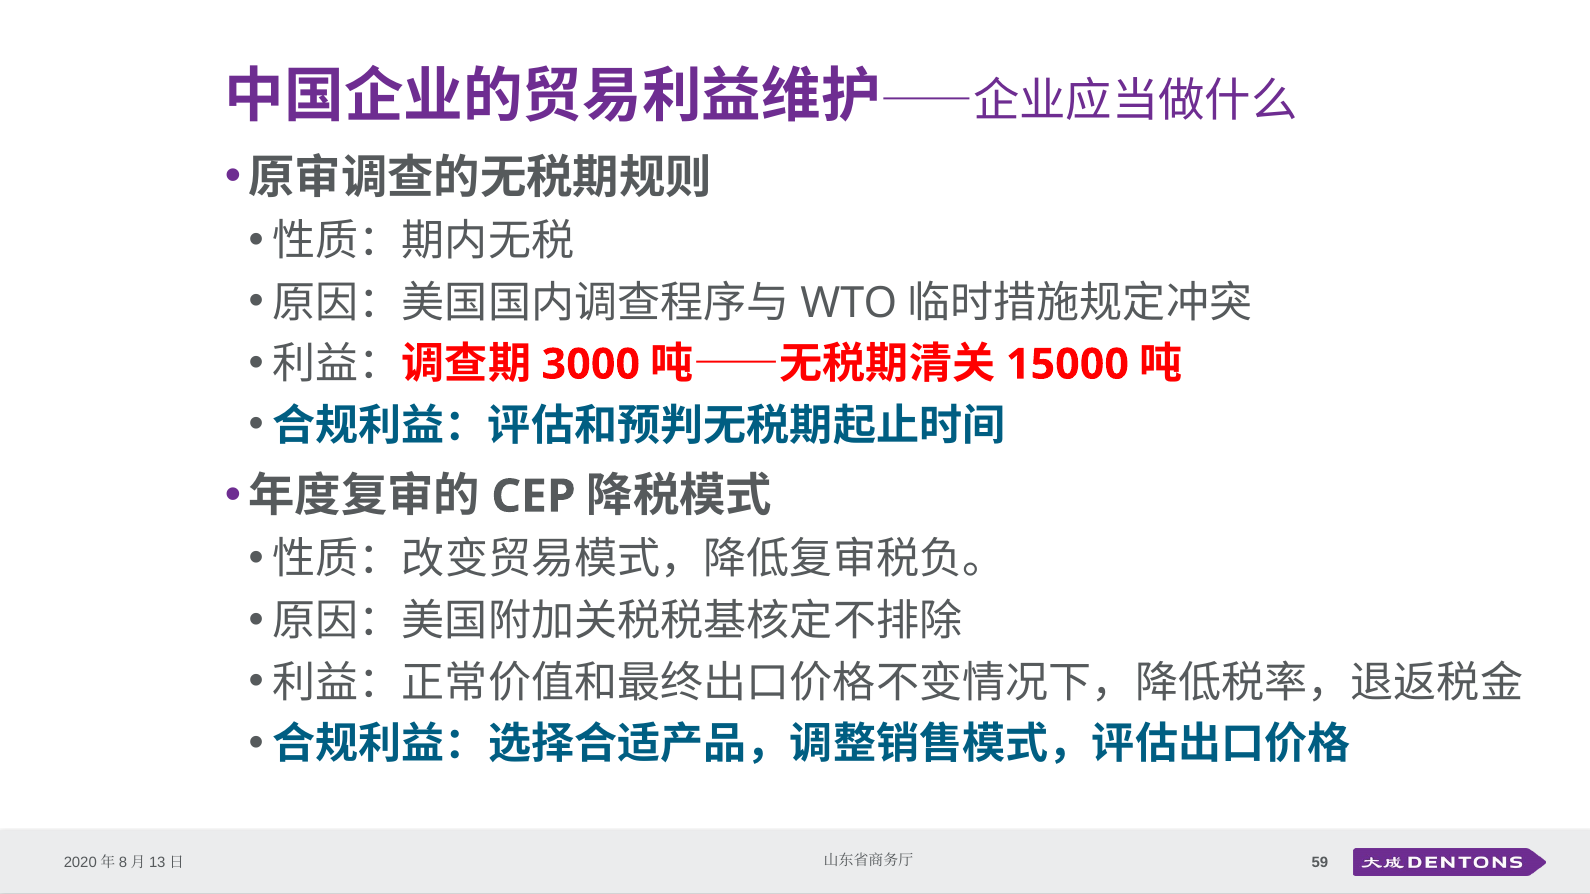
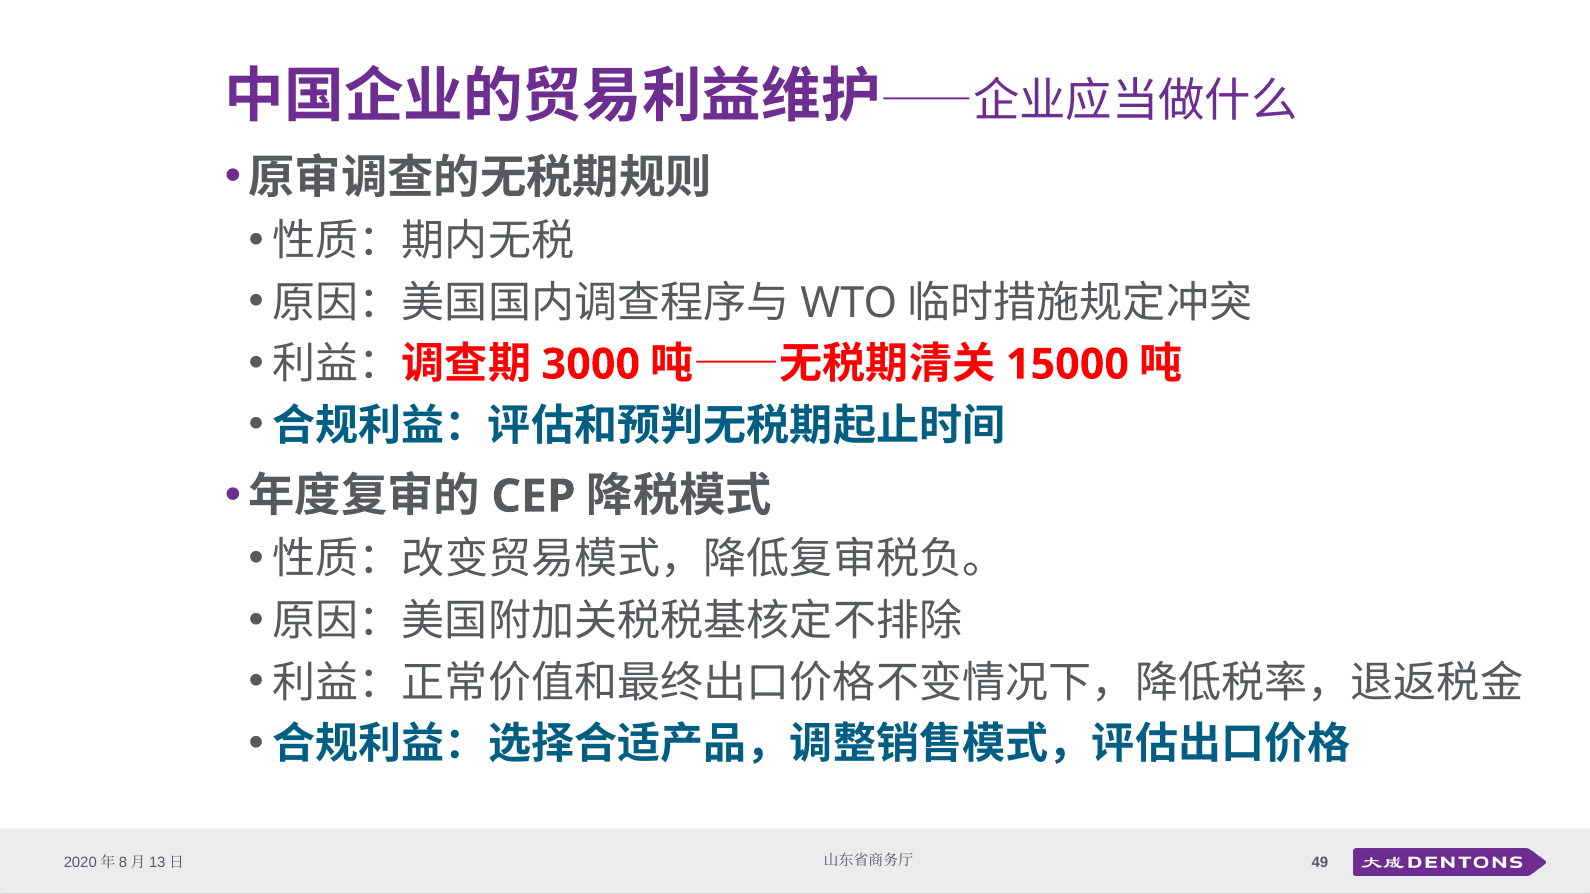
59: 59 -> 49 (1320, 863)
